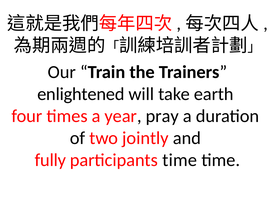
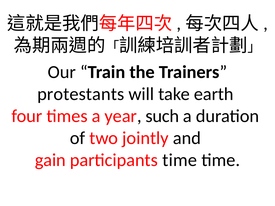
enlightened: enlightened -> protestants (81, 94)
pray: pray -> such (162, 116)
fully: fully -> gain (50, 160)
